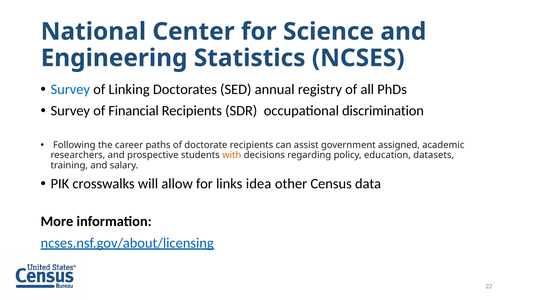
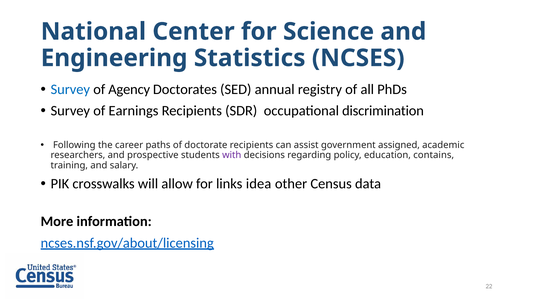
Linking: Linking -> Agency (129, 90)
Financial: Financial -> Earnings (133, 111)
with colour: orange -> purple (232, 155)
datasets: datasets -> contains (434, 155)
